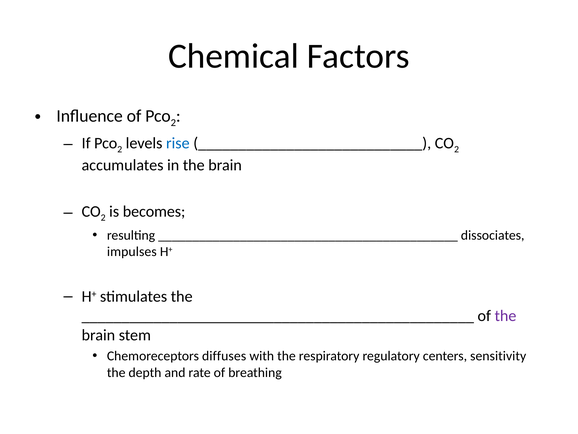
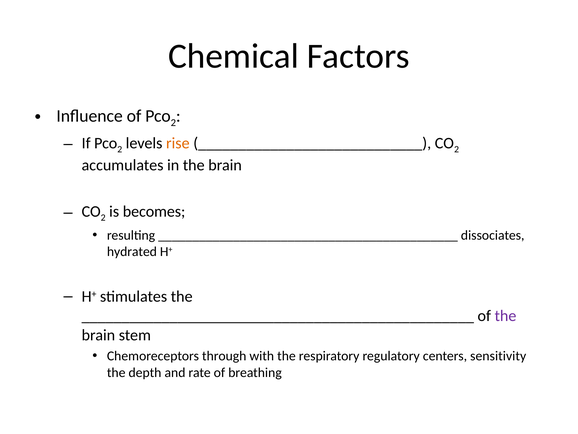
rise colour: blue -> orange (178, 143)
impulses: impulses -> hydrated (132, 251)
diffuses: diffuses -> through (224, 356)
